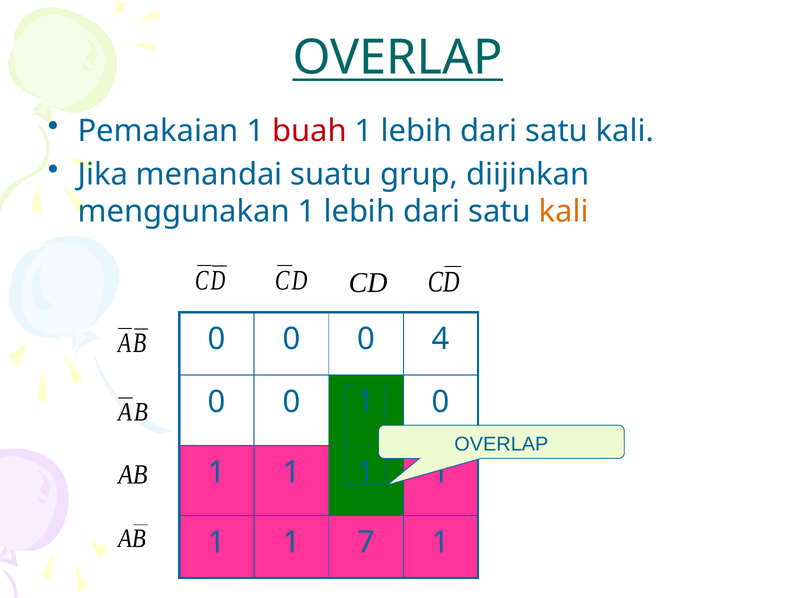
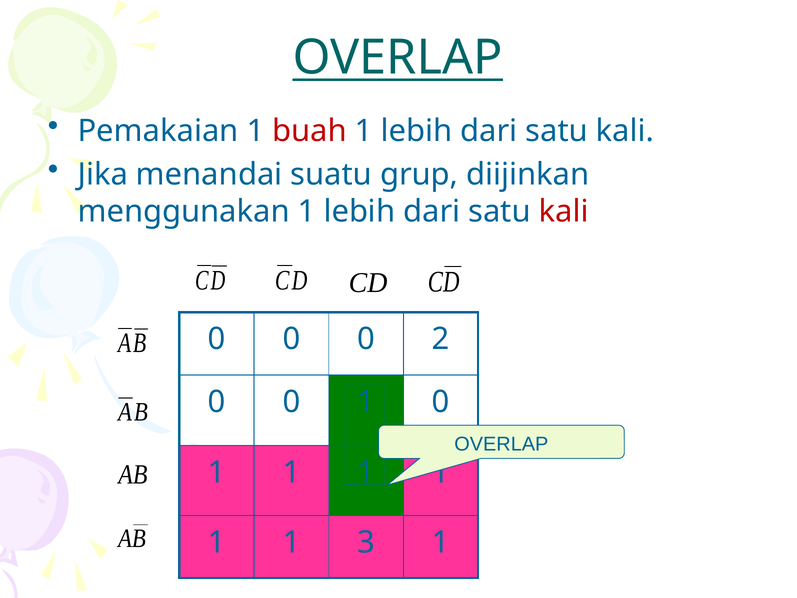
kali colour: orange -> red (564, 212)
4: 4 -> 2 (441, 339)
7: 7 -> 3 (366, 542)
